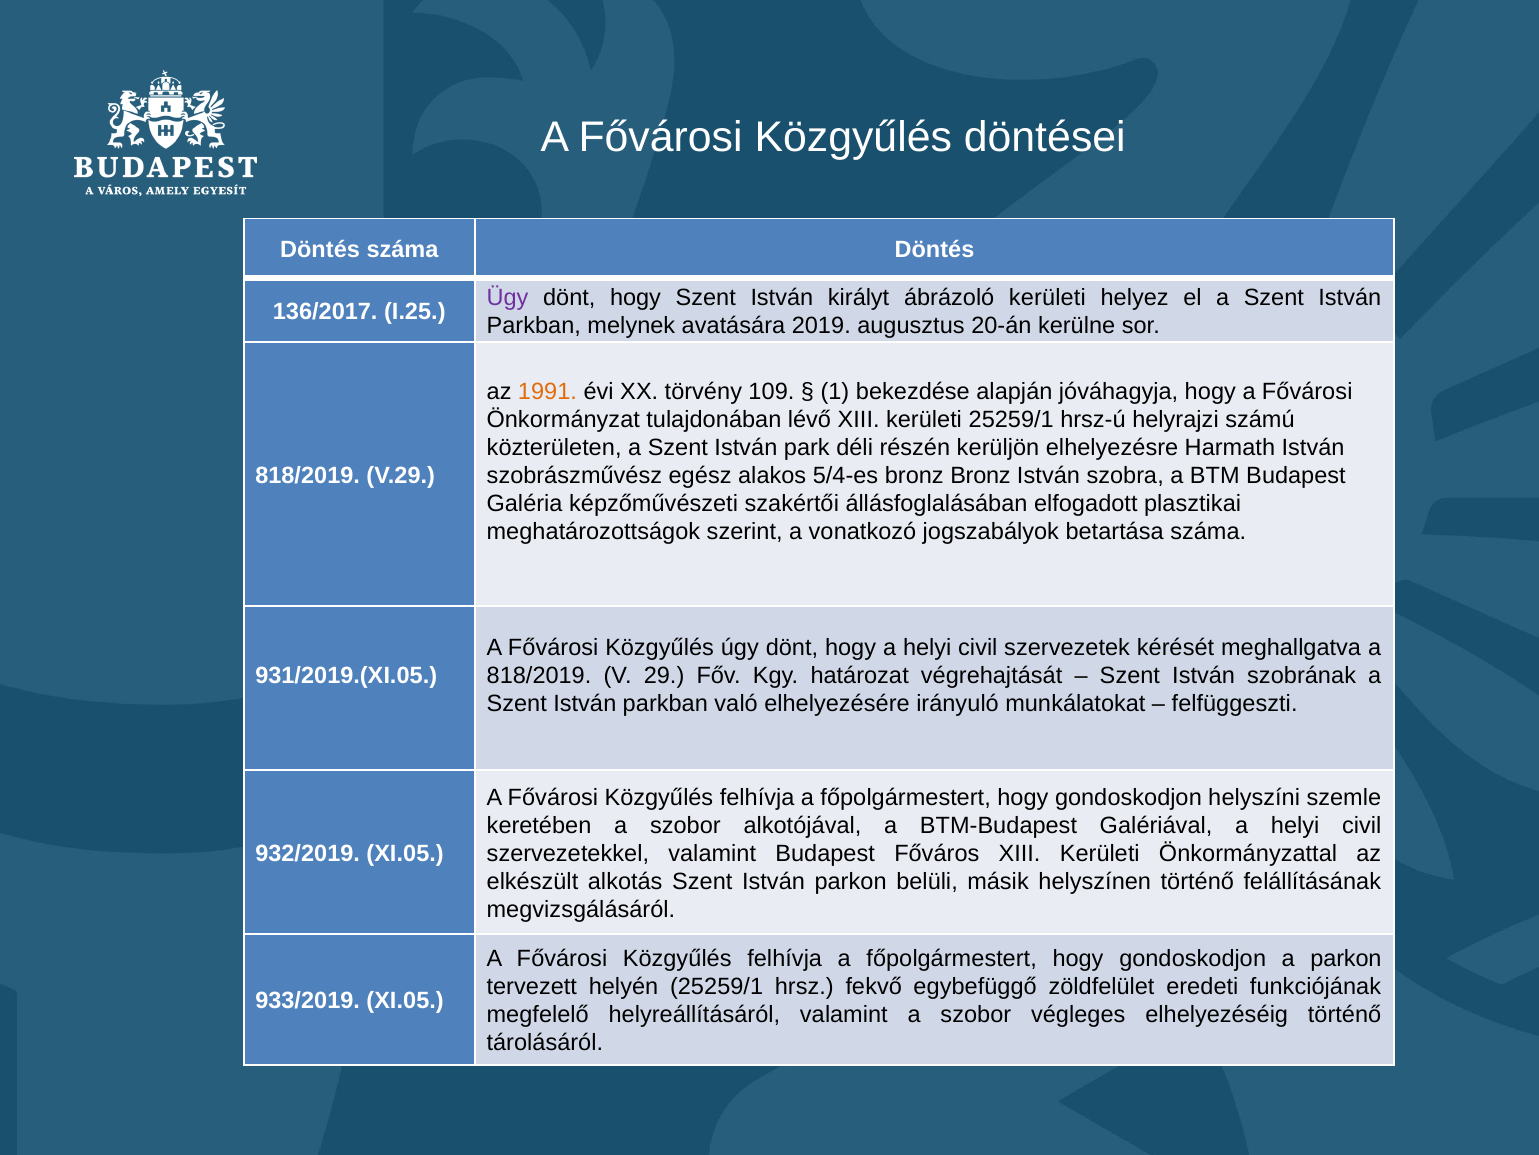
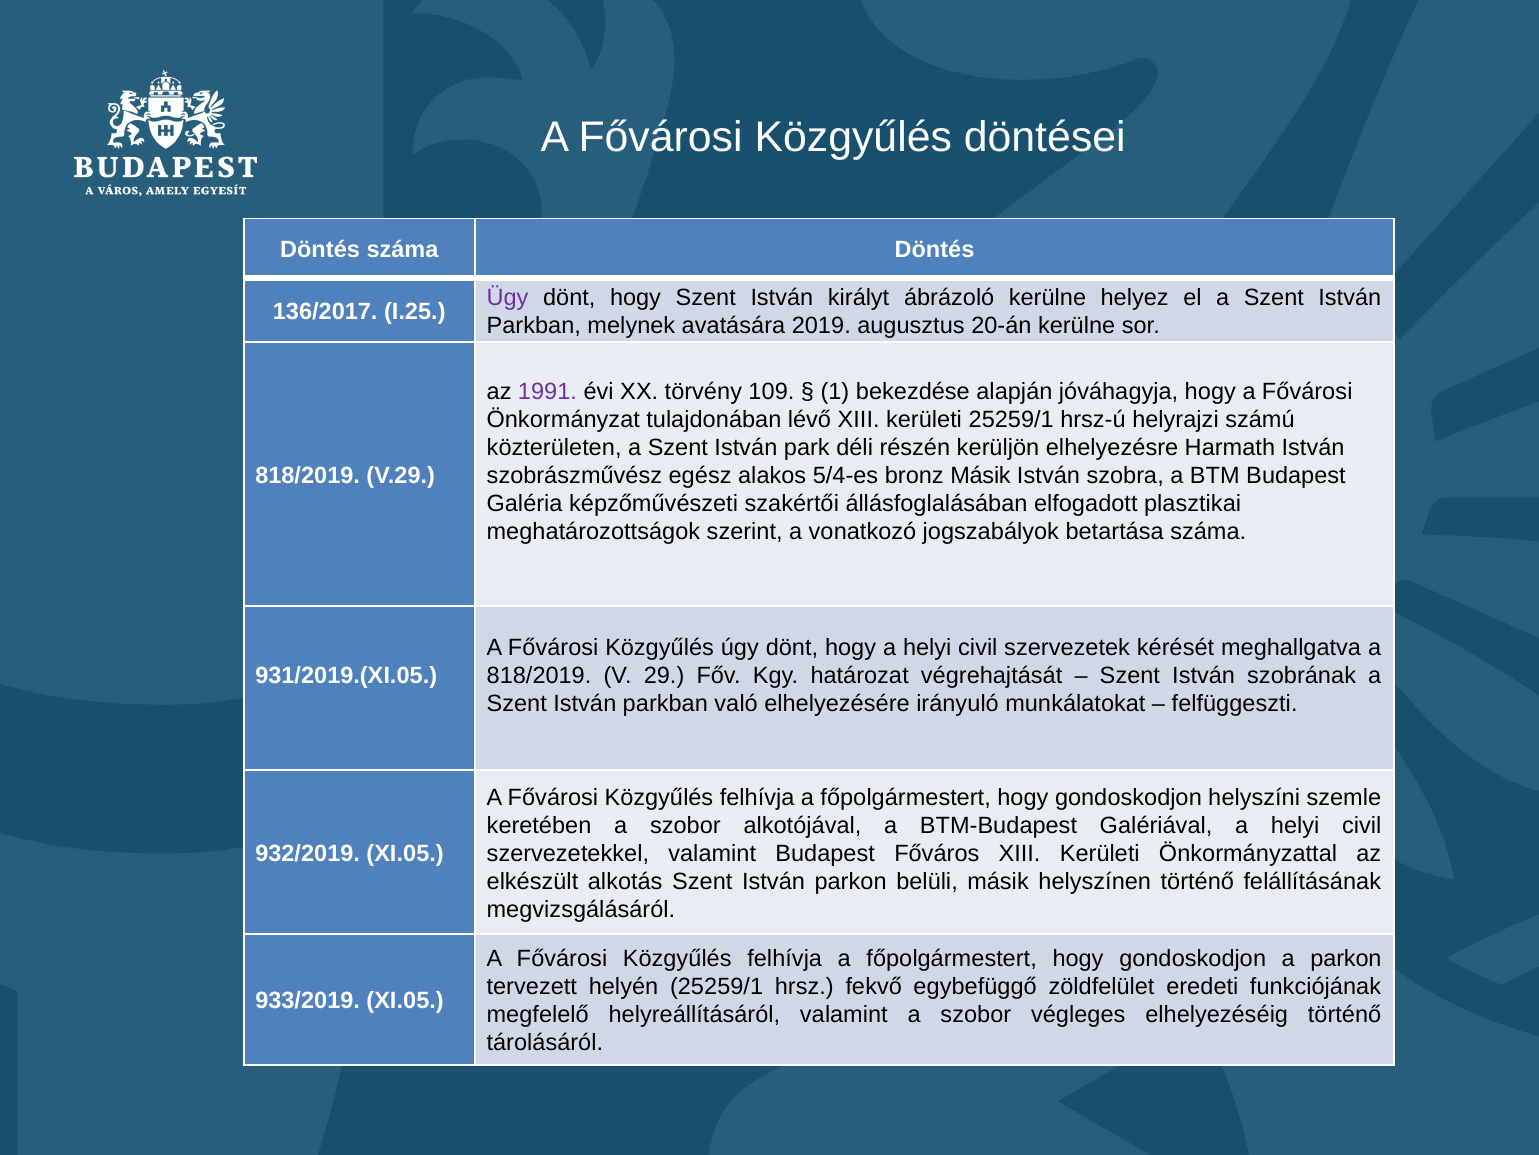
ábrázoló kerületi: kerületi -> kerülne (1047, 297)
1991 colour: orange -> purple (547, 391)
bronz Bronz: Bronz -> Másik (981, 475)
